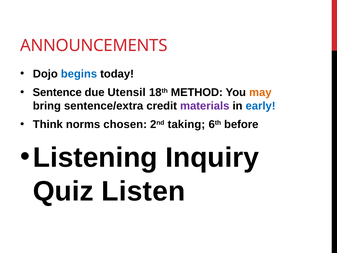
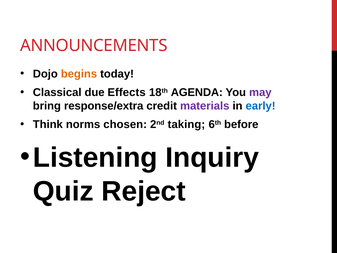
begins colour: blue -> orange (79, 74)
Sentence: Sentence -> Classical (57, 92)
Utensil: Utensil -> Effects (127, 92)
METHOD: METHOD -> AGENDA (197, 92)
may colour: orange -> purple (260, 92)
sentence/extra: sentence/extra -> response/extra (104, 106)
Listen: Listen -> Reject (144, 191)
